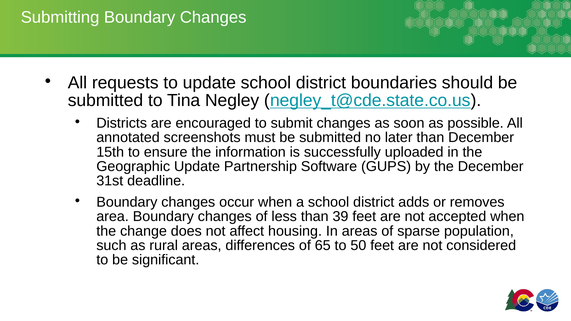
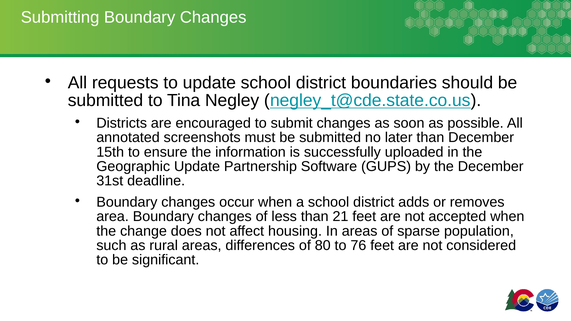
39: 39 -> 21 (340, 217)
65: 65 -> 80 (323, 246)
50: 50 -> 76 (358, 246)
